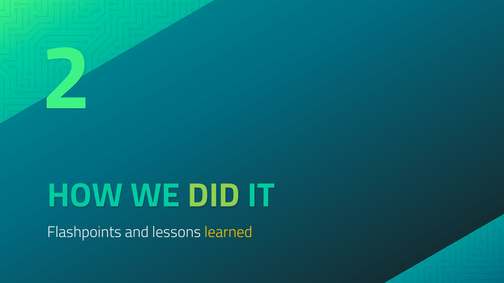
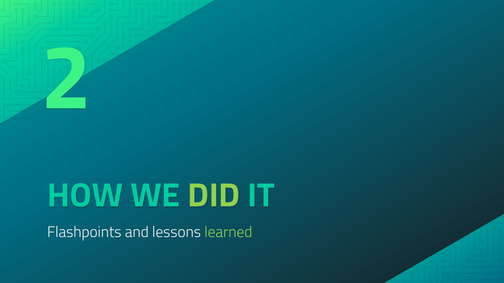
learned colour: yellow -> light green (228, 233)
